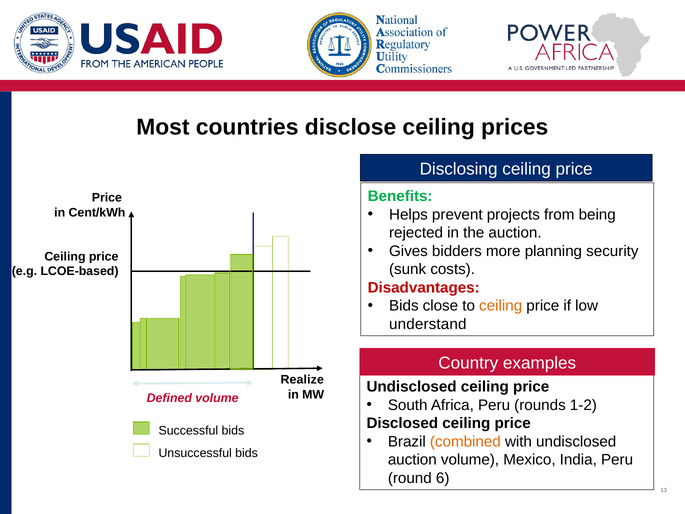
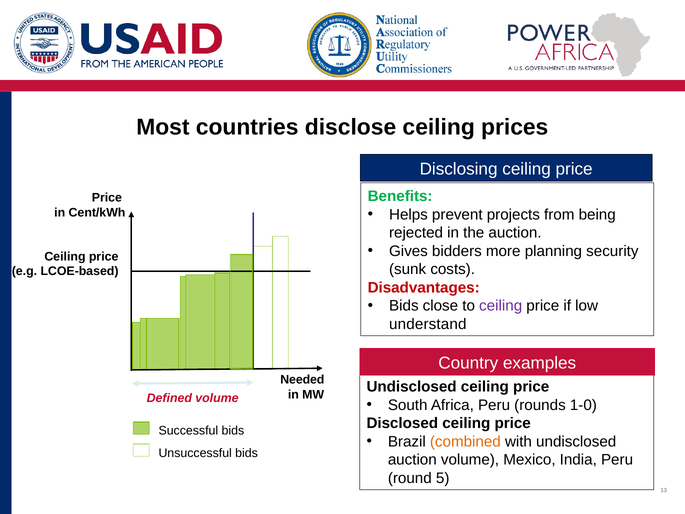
ceiling colour: orange -> purple (501, 306)
Realize: Realize -> Needed (302, 380)
1-2: 1-2 -> 1-0 (583, 405)
6: 6 -> 5 (443, 478)
